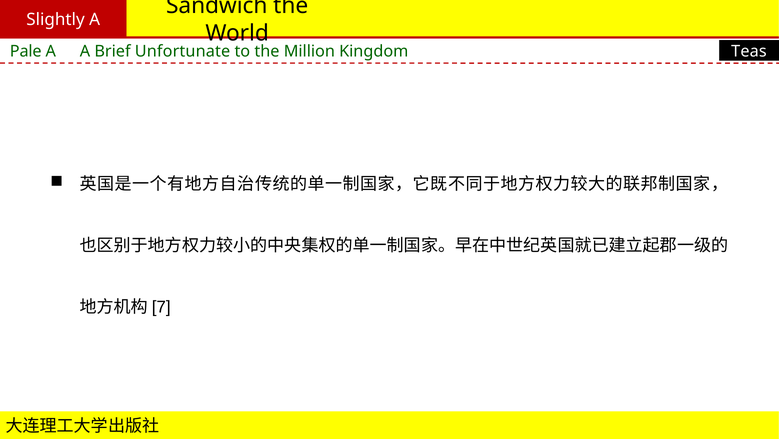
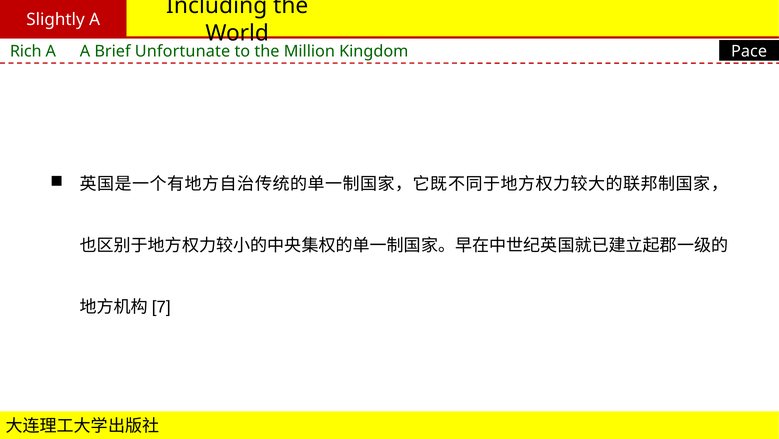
Sandwich: Sandwich -> Including (217, 6)
Pale: Pale -> Rich (26, 51)
Teas: Teas -> Pace (749, 51)
